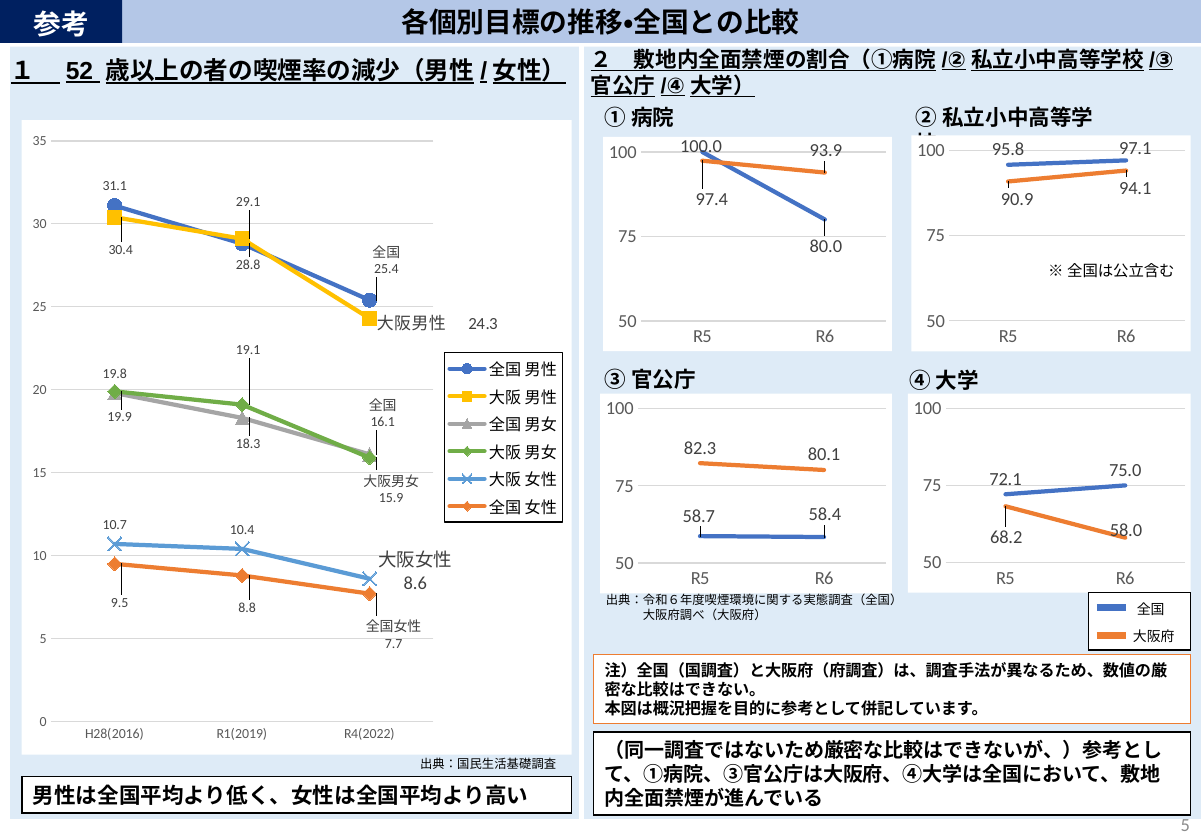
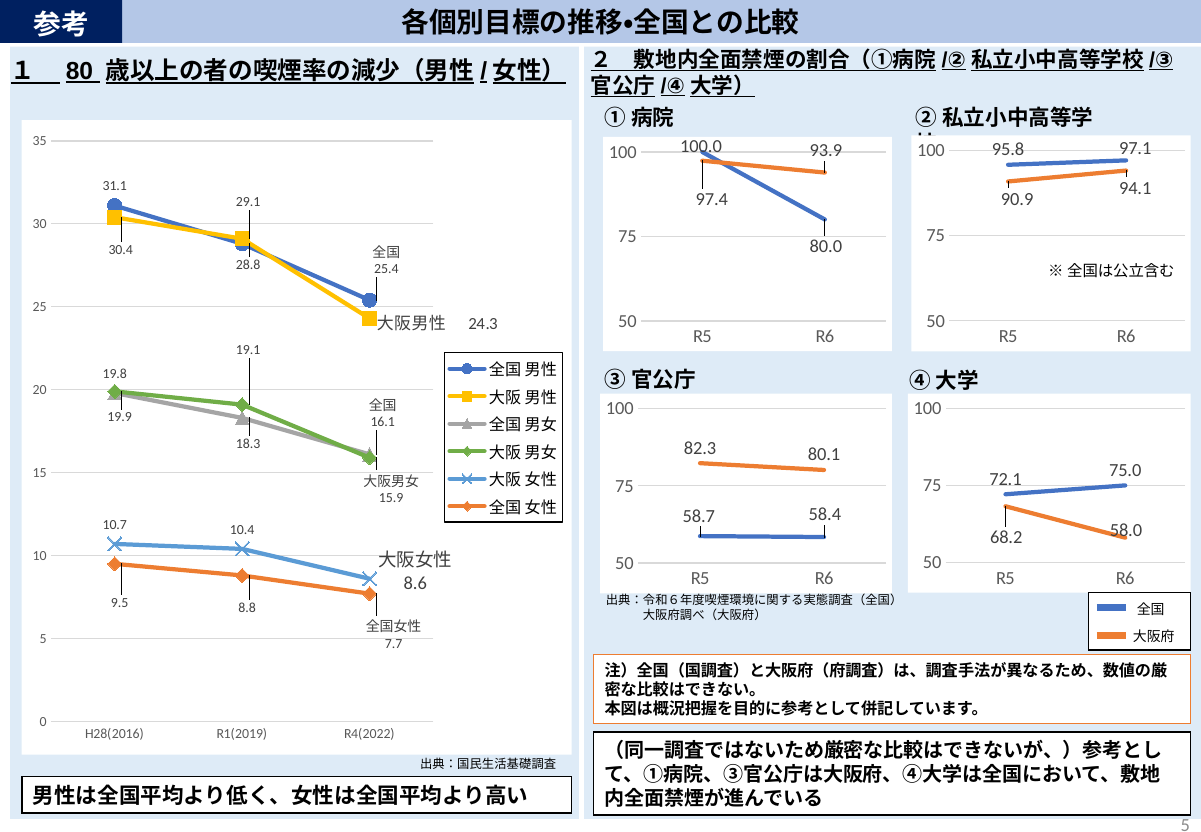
52: 52 -> 80 (80, 71)
